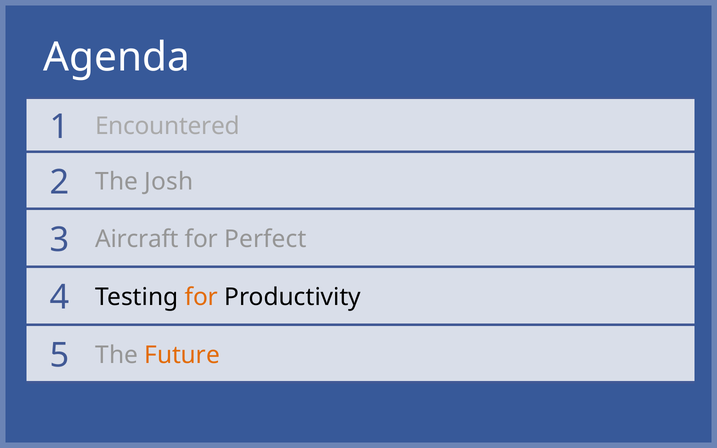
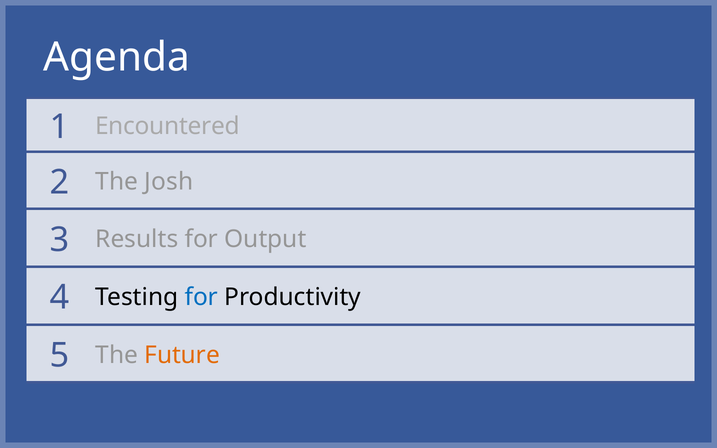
Aircraft: Aircraft -> Results (137, 239)
Perfect: Perfect -> Output (265, 239)
for colour: orange -> blue (201, 297)
